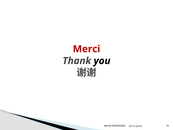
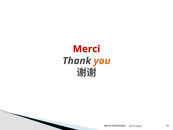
you colour: black -> orange (102, 61)
